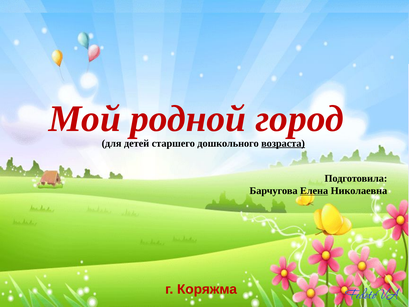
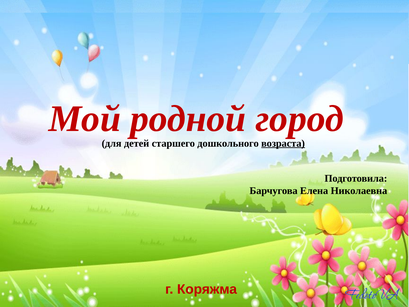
Елена underline: present -> none (314, 191)
